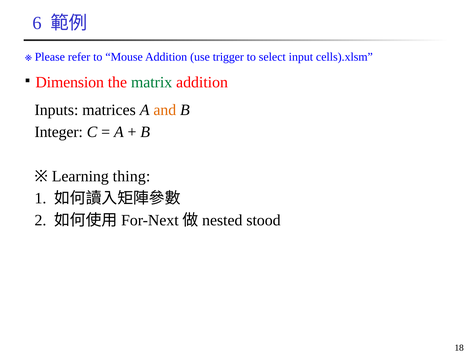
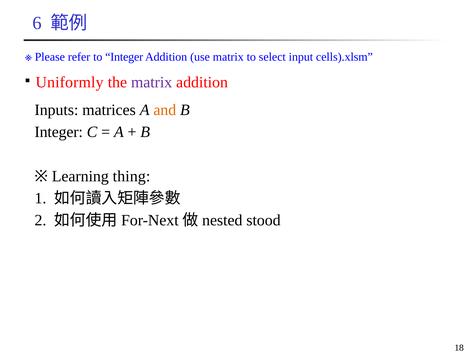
to Mouse: Mouse -> Integer (124, 57)
use trigger: trigger -> matrix (228, 57)
Dimension: Dimension -> Uniformly (70, 82)
matrix colour: green -> purple (152, 82)
